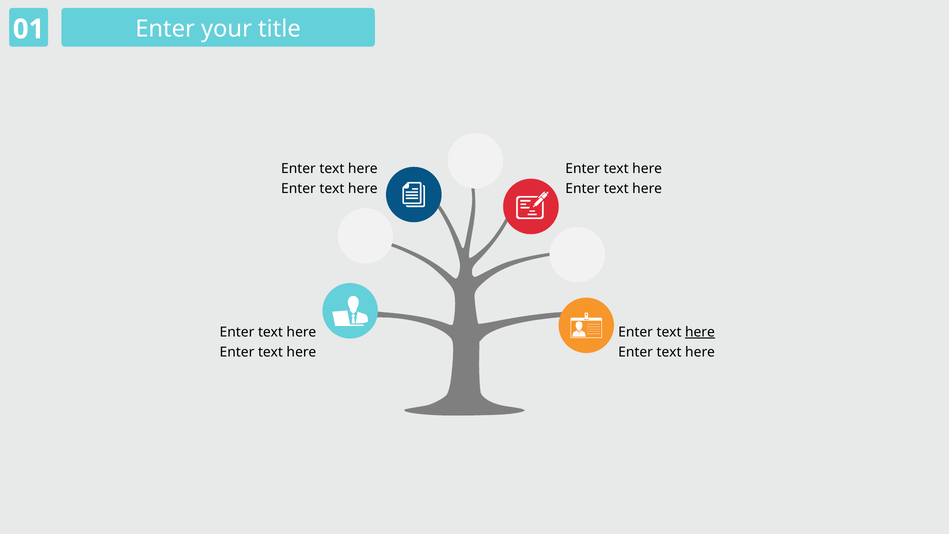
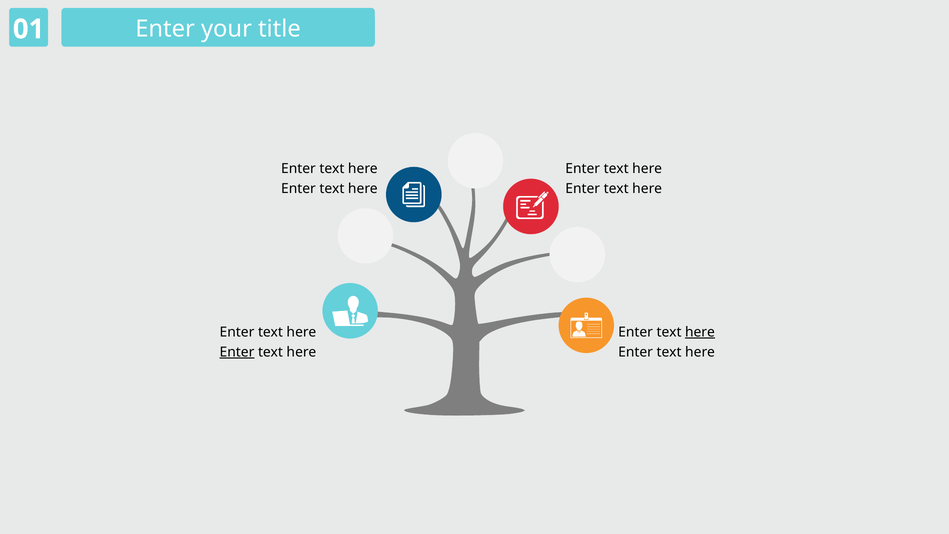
Enter underline: none -> present (237, 352)
